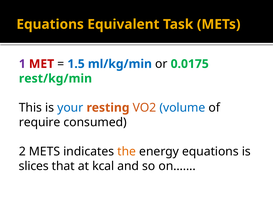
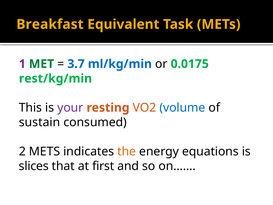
Equations: Equations -> Breakfast (50, 24)
MET colour: red -> green (42, 64)
1.5: 1.5 -> 3.7 (76, 64)
your colour: blue -> purple (70, 108)
require: require -> sustain (40, 122)
kcal: kcal -> first (103, 166)
